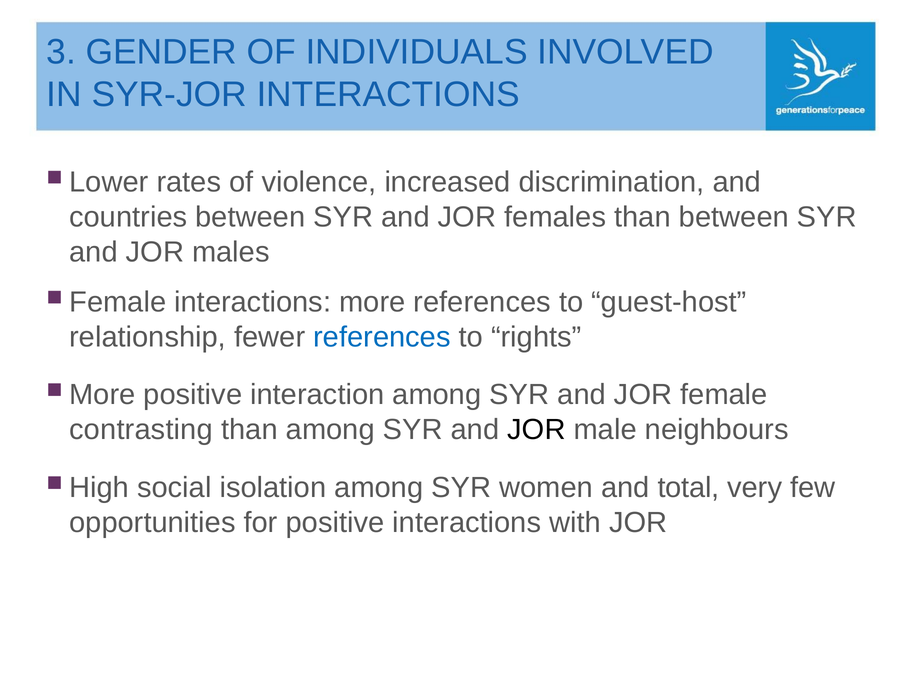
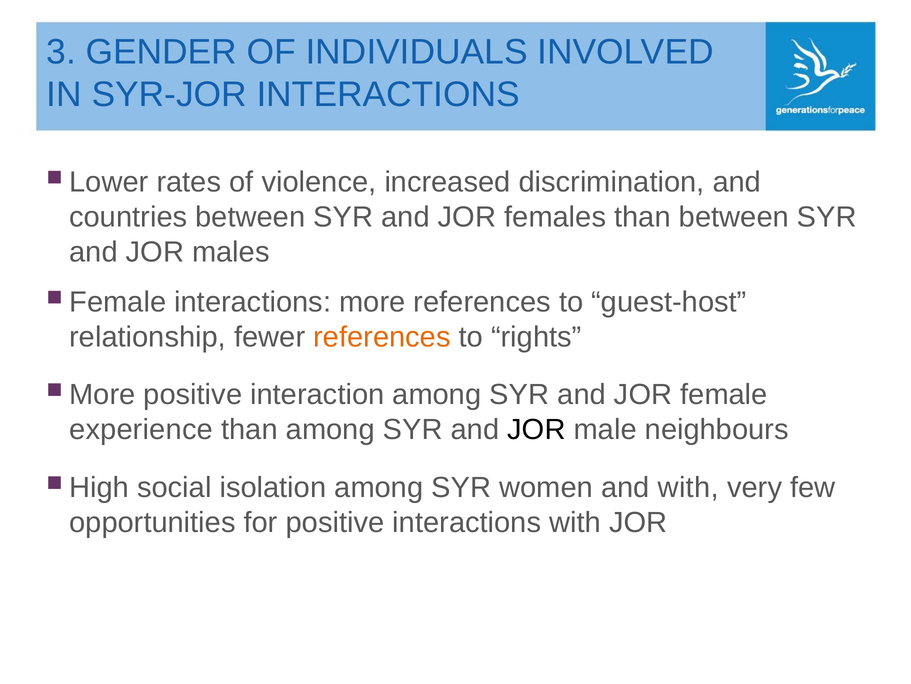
references colour: blue -> orange (382, 337)
contrasting: contrasting -> experience (141, 429)
and total: total -> with (688, 487)
